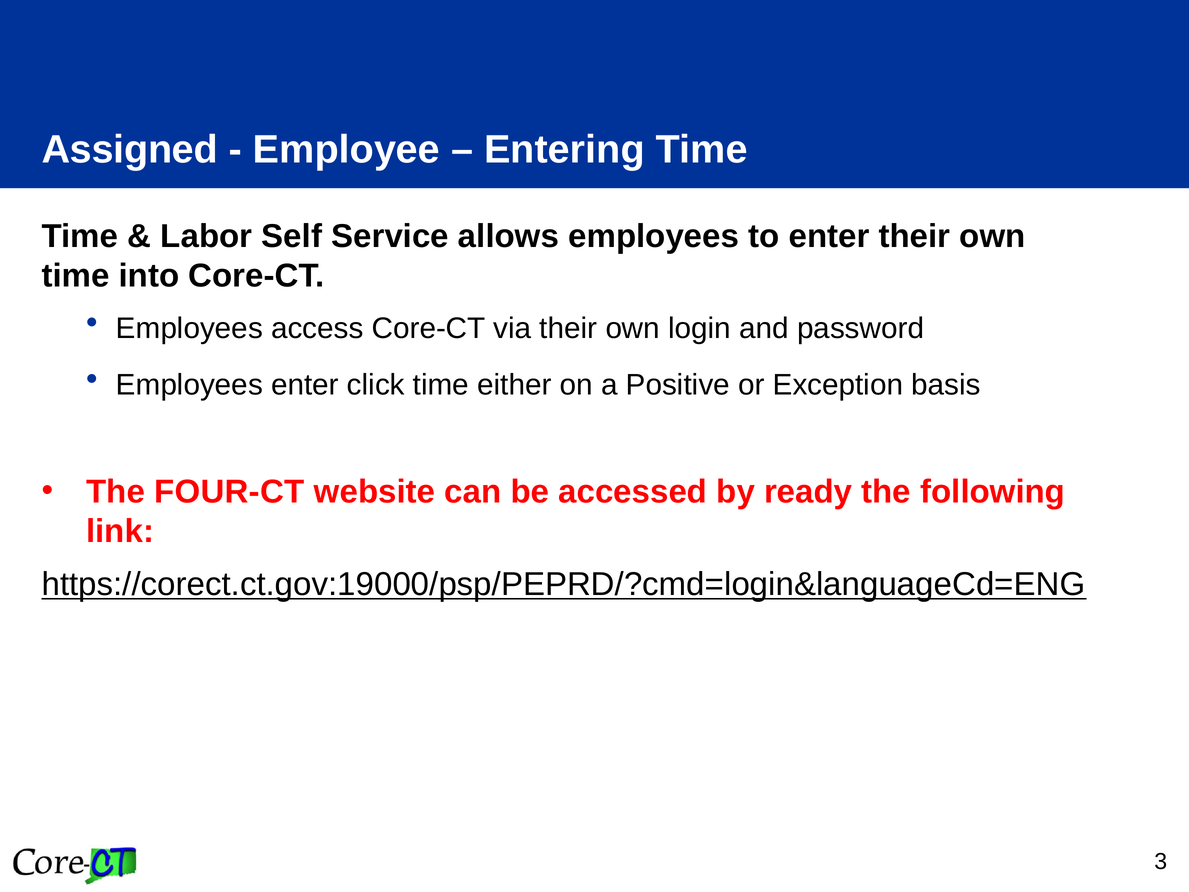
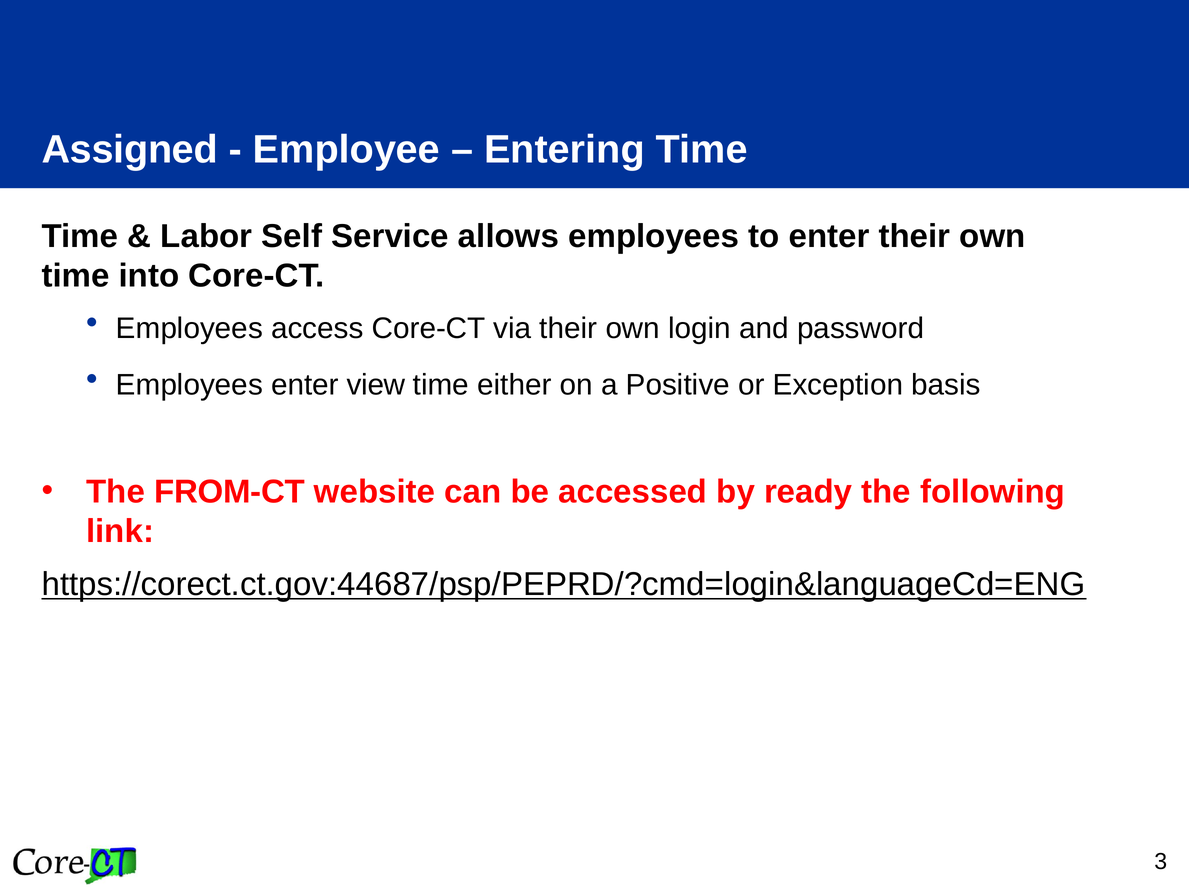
click: click -> view (376, 385)
FOUR-CT: FOUR-CT -> FROM-CT (230, 492)
https://corect.ct.gov:19000/psp/PEPRD/?cmd=login&languageCd=ENG: https://corect.ct.gov:19000/psp/PEPRD/?cmd=login&languageCd=ENG -> https://corect.ct.gov:44687/psp/PEPRD/?cmd=login&languageCd=ENG (563, 584)
